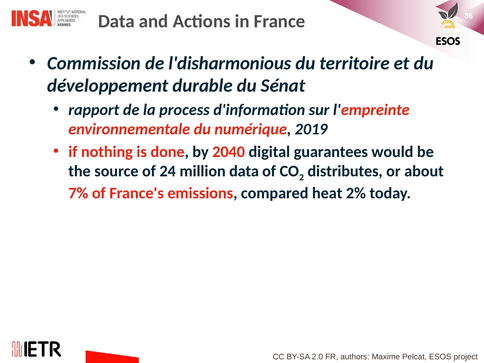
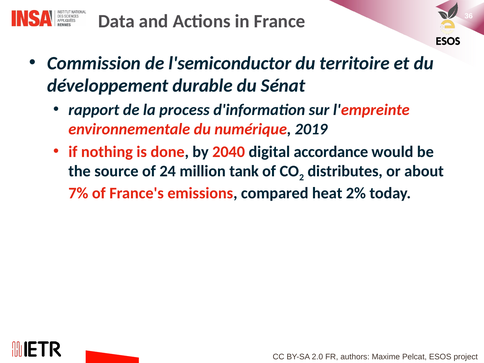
l'disharmonious: l'disharmonious -> l'semiconductor (230, 63)
guarantees: guarantees -> accordance (331, 152)
million data: data -> tank (244, 171)
